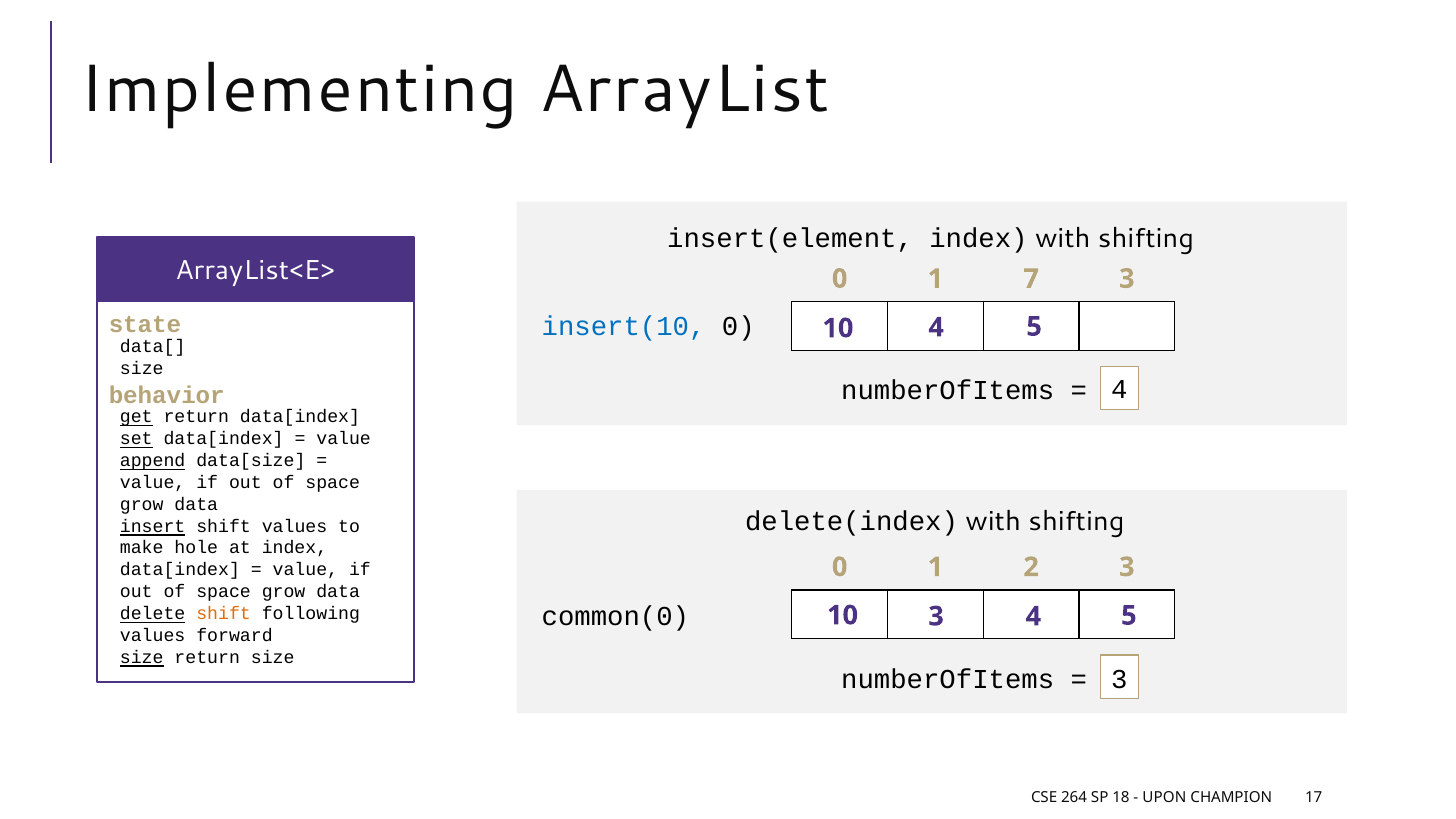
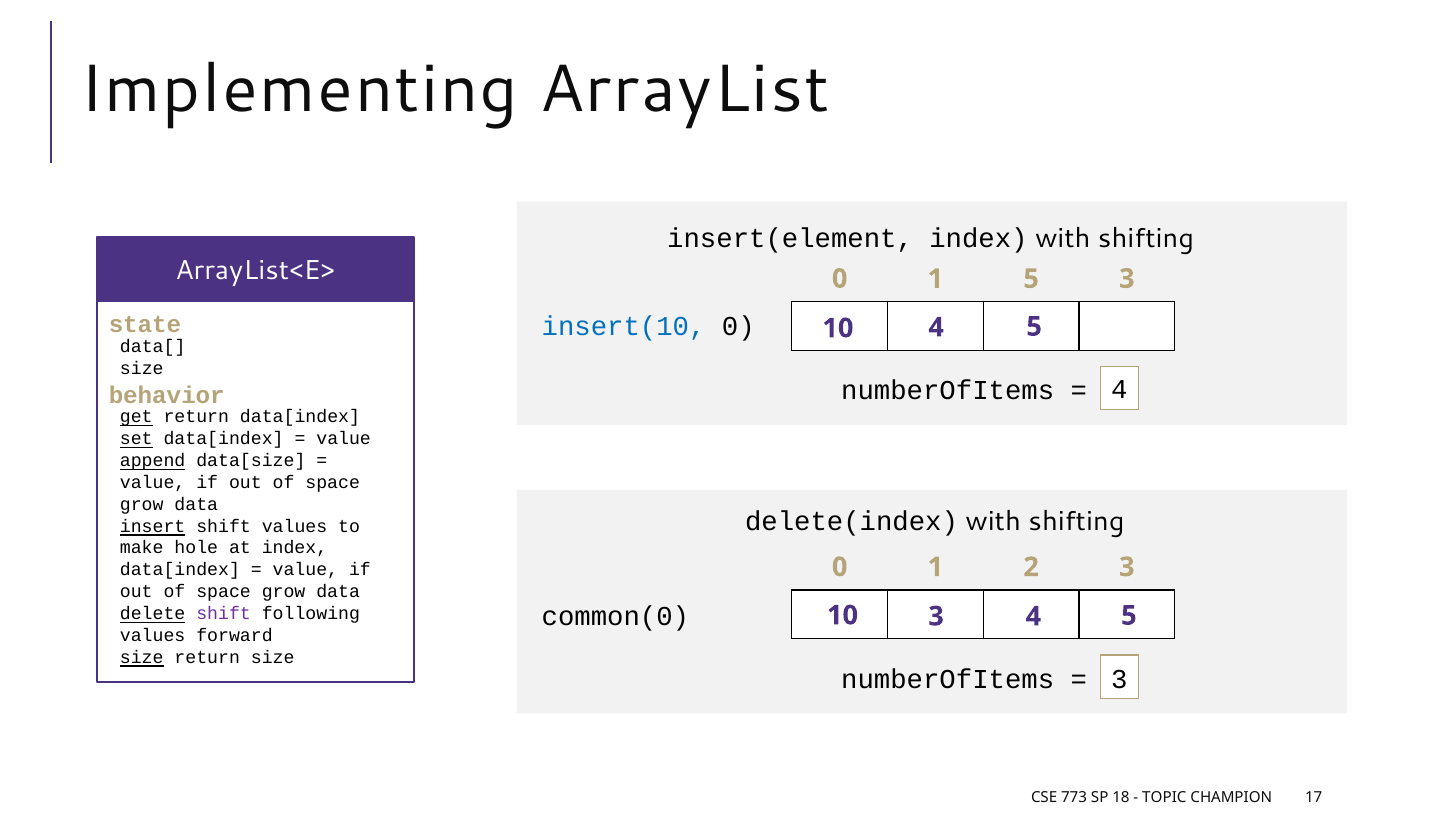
1 7: 7 -> 5 (1031, 279)
shift colour: orange -> purple (224, 613)
264: 264 -> 773 (1074, 798)
UPON: UPON -> TOPIC (1164, 798)
